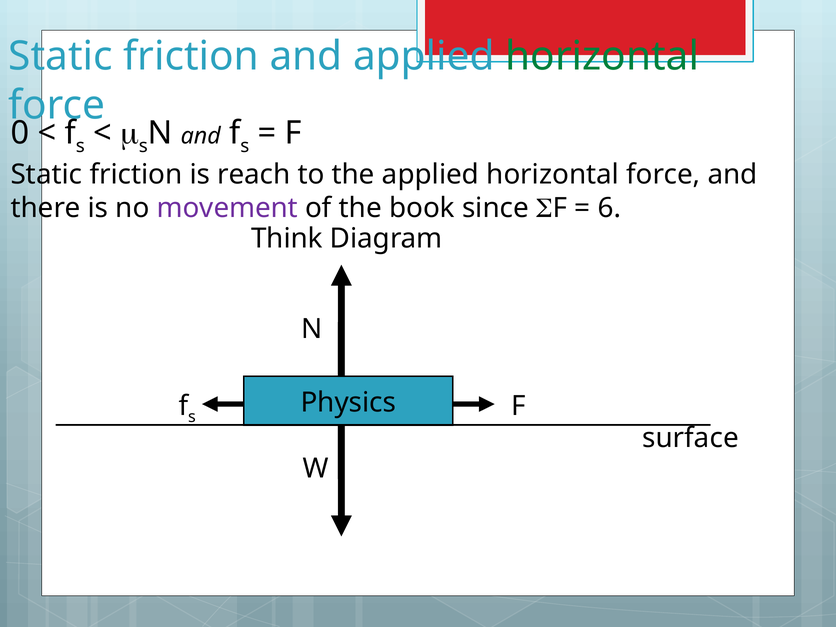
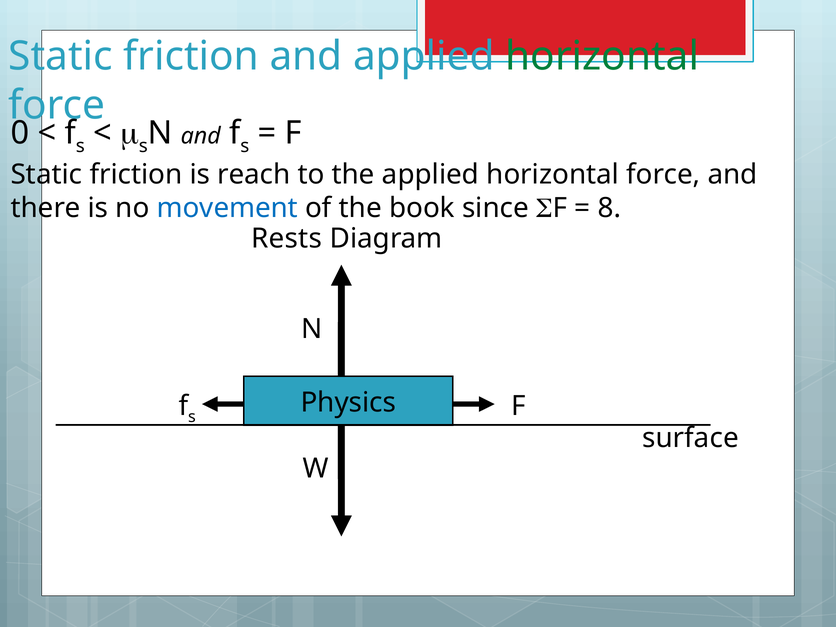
movement colour: purple -> blue (227, 208)
6: 6 -> 8 (609, 208)
Think: Think -> Rests (287, 239)
